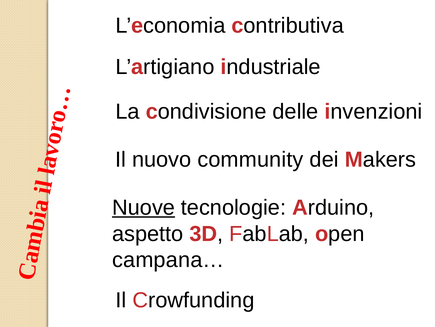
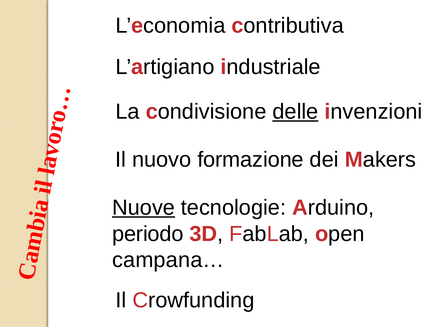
delle underline: none -> present (295, 111)
community: community -> formazione (251, 159)
aspetto: aspetto -> periodo (148, 233)
